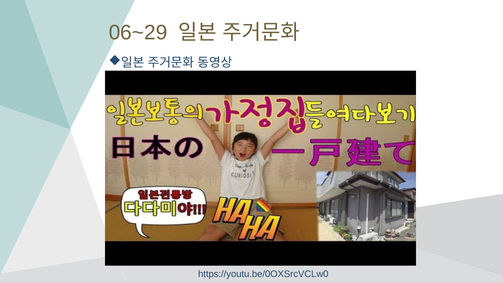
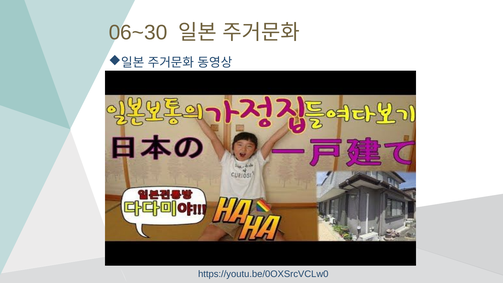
06~29: 06~29 -> 06~30 (138, 32)
